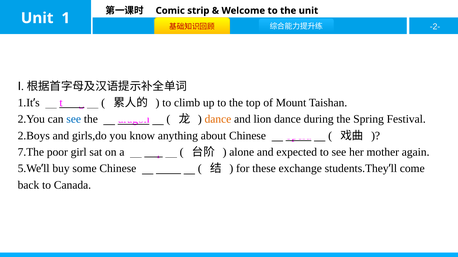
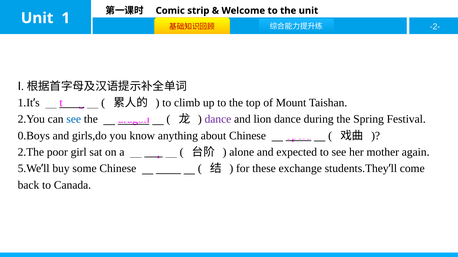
dance colour: orange -> purple (218, 119)
2.Boys: 2.Boys -> 0.Boys (34, 136)
7.The: 7.The -> 2.The (31, 152)
